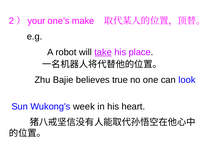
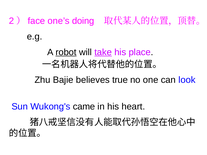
your: your -> face (36, 21)
make: make -> doing (83, 21)
robot underline: none -> present (66, 52)
week: week -> came (84, 107)
